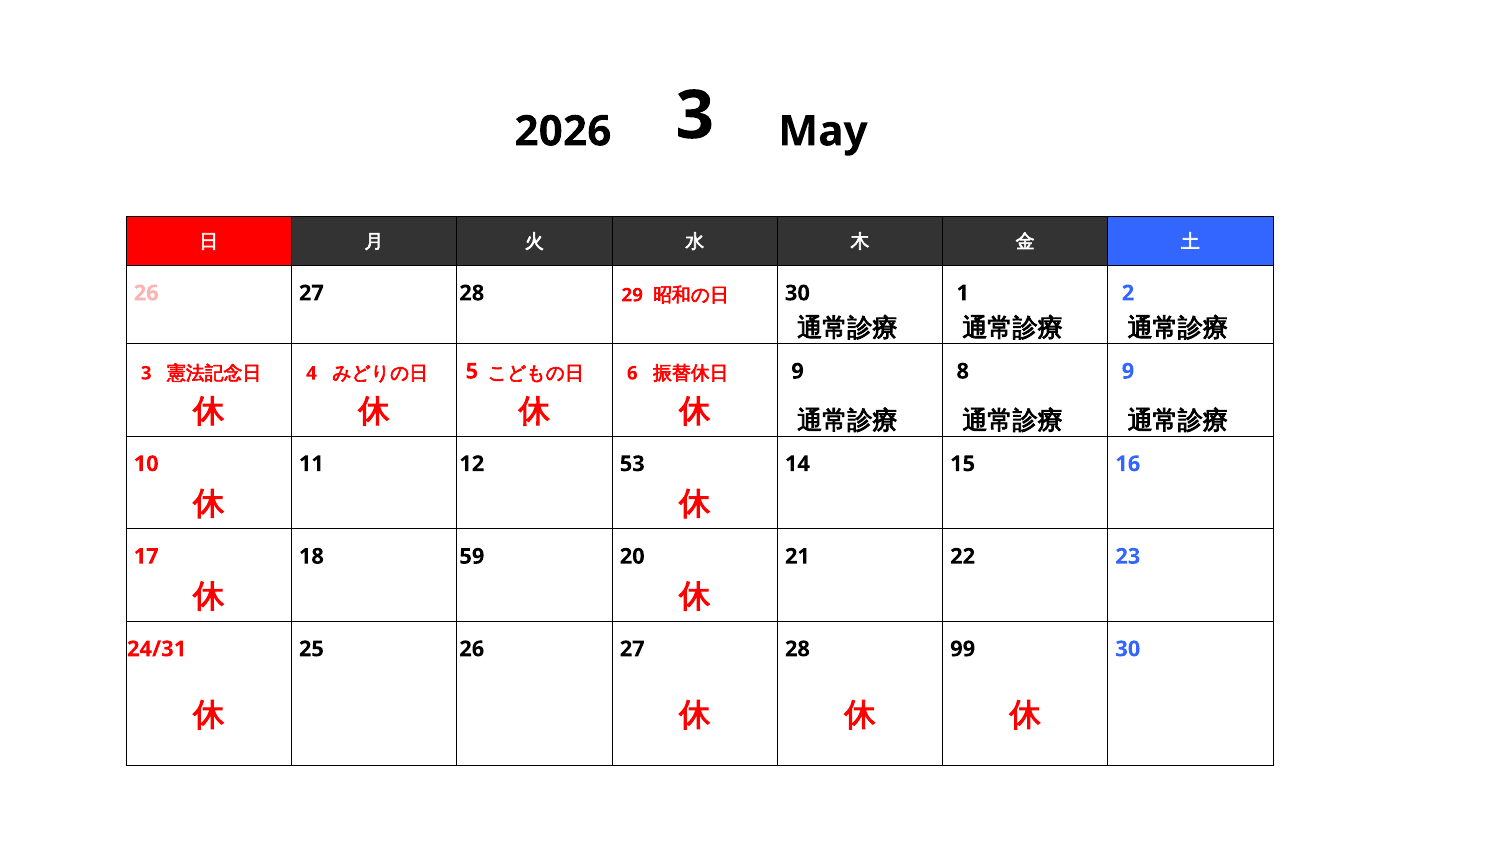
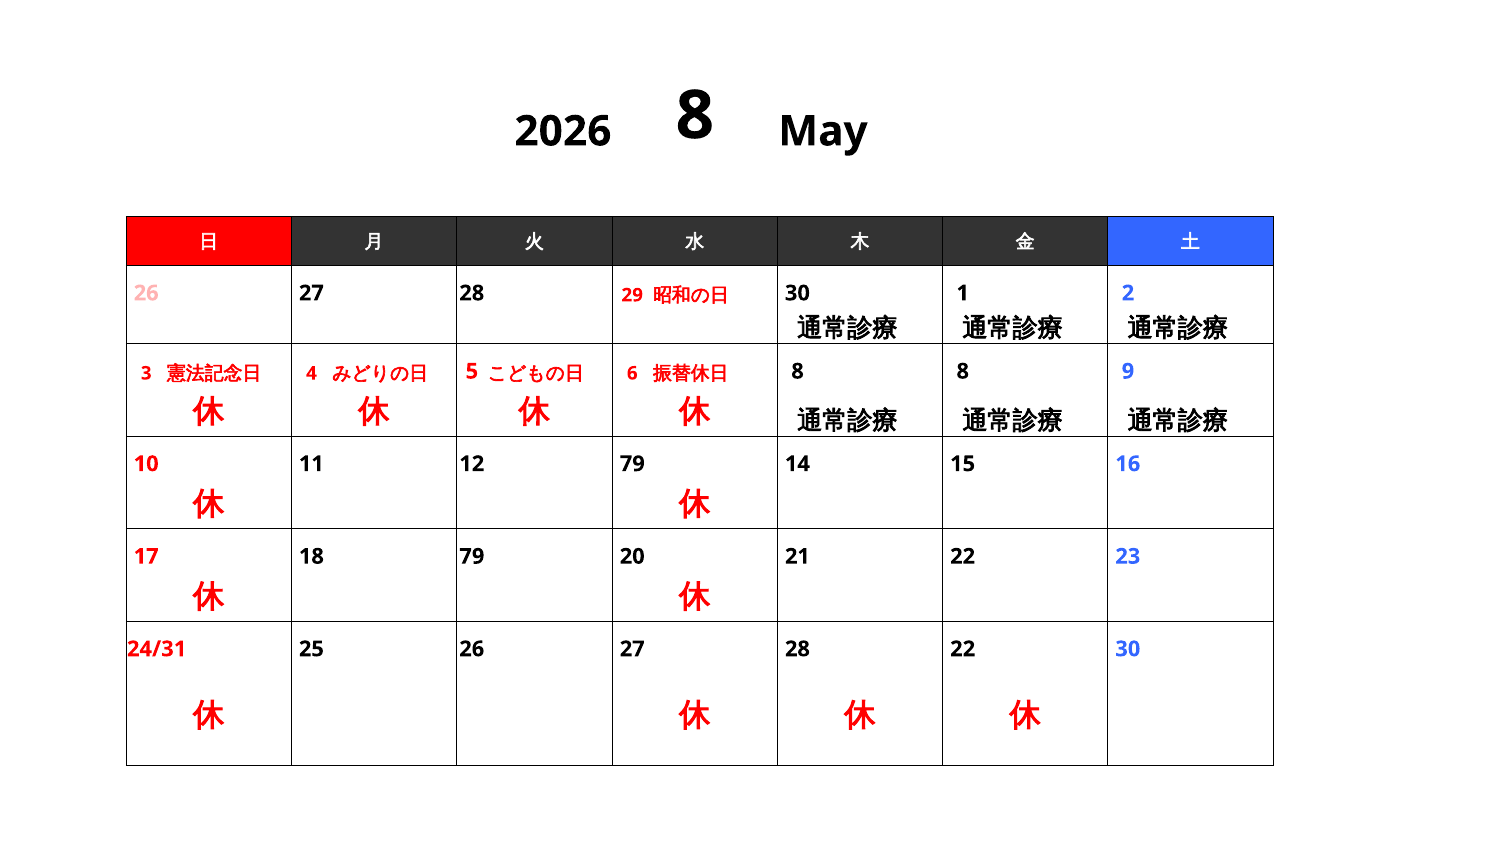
2026 3: 3 -> 8 (695, 116)
9: 9 -> 8 (798, 371)
12 53: 53 -> 79 (632, 464)
18 59: 59 -> 79 (472, 556)
28 99: 99 -> 22 (963, 649)
